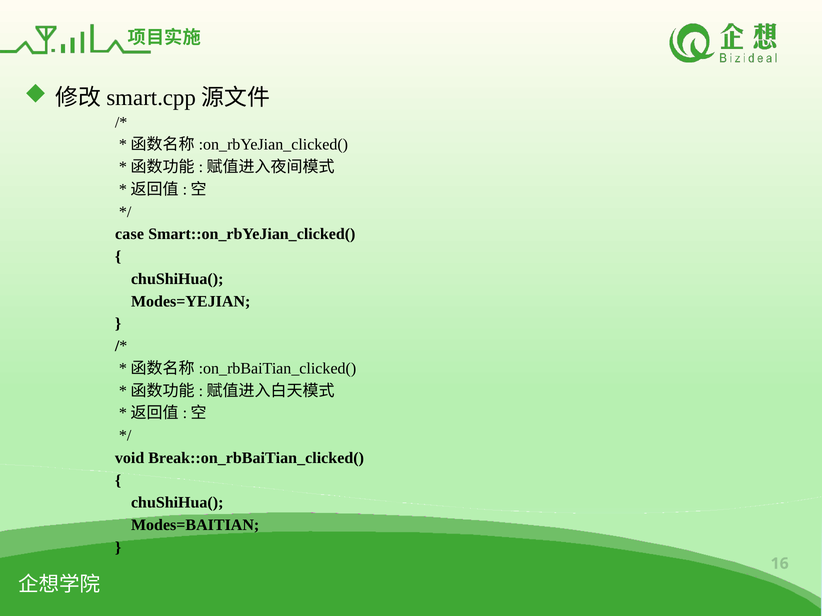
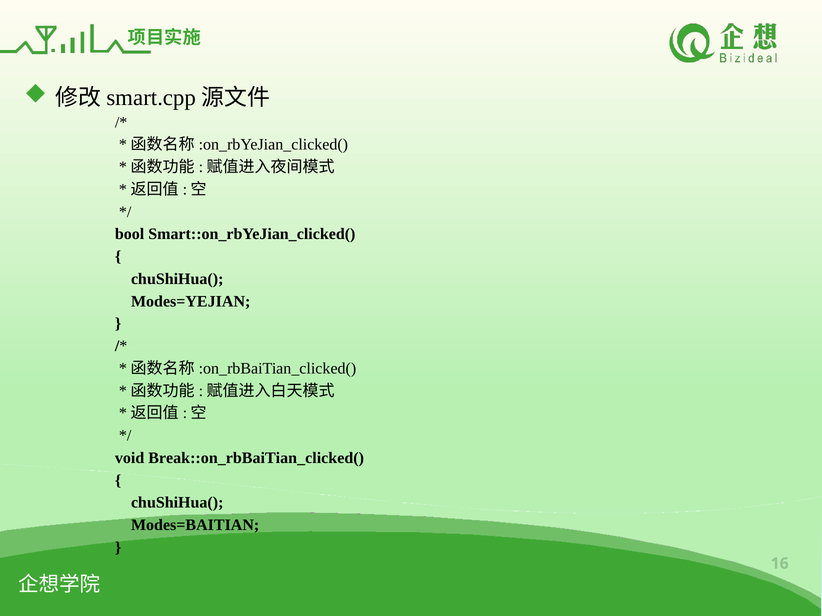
case: case -> bool (130, 234)
